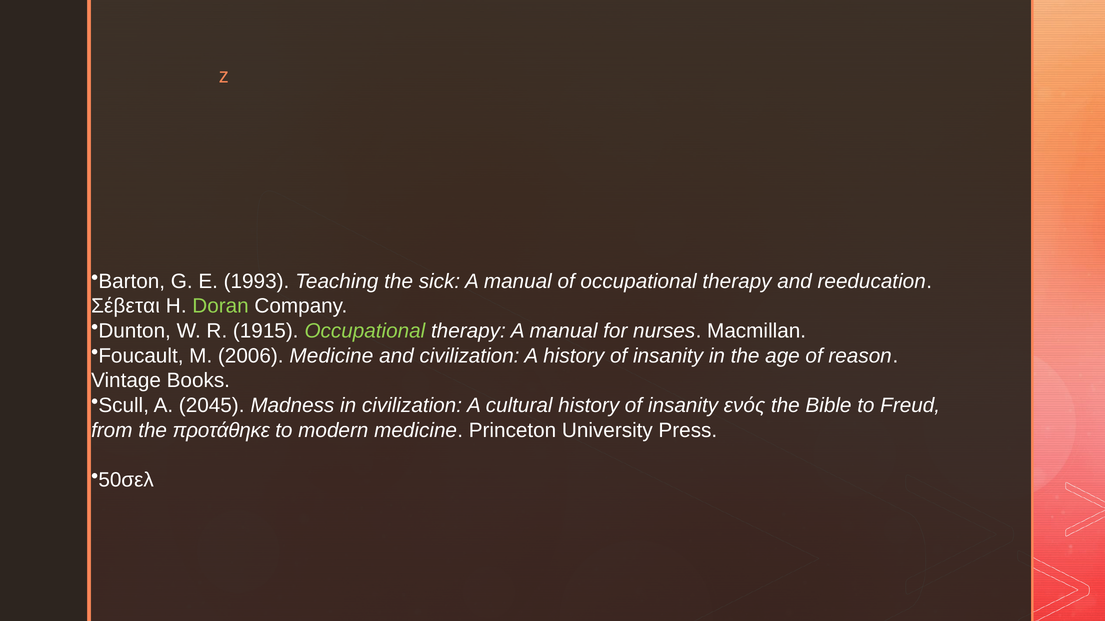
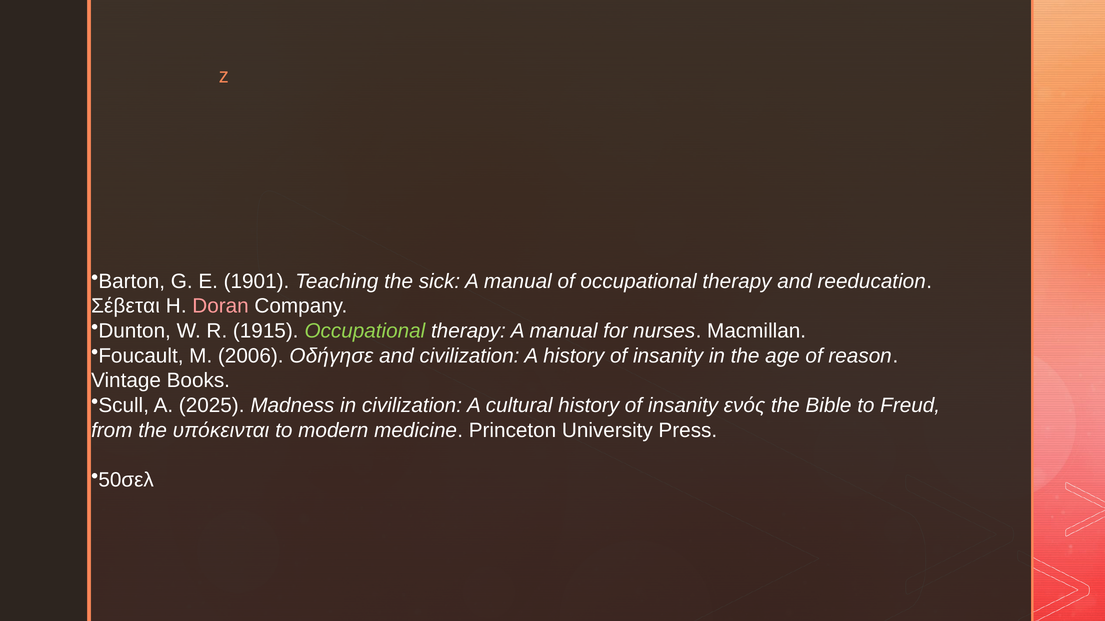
1993: 1993 -> 1901 (256, 282)
Doran colour: light green -> pink (221, 306)
2006 Medicine: Medicine -> Οδήγησε (331, 356)
2045: 2045 -> 2025 (212, 406)
προτάθηκε: προτάθηκε -> υπόκεινται (221, 431)
